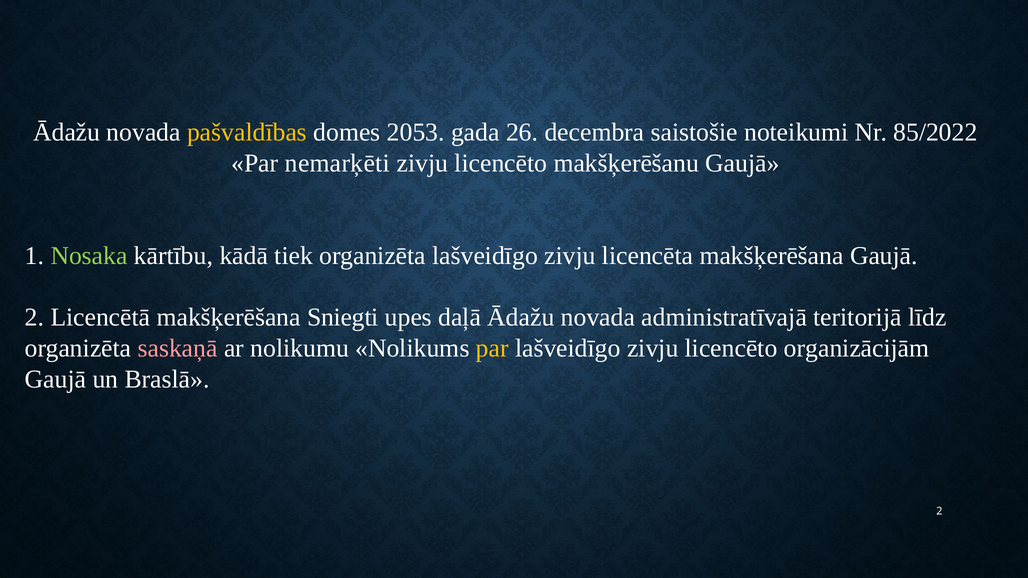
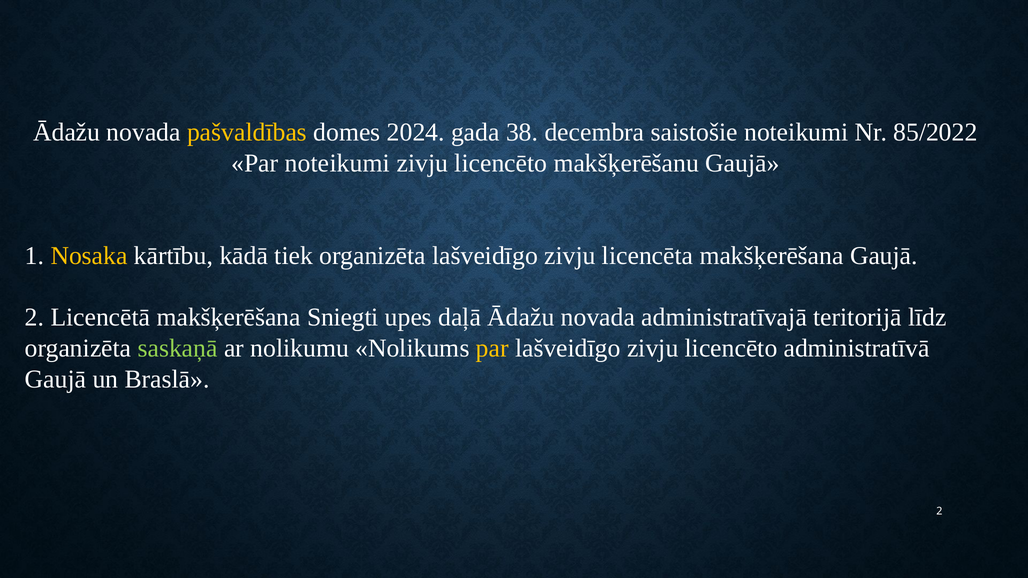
2053: 2053 -> 2024 (416, 133)
26: 26 -> 38 (522, 133)
Par nemarķēti: nemarķēti -> noteikumi (337, 163)
Nosaka colour: light green -> yellow (89, 256)
saskaņā colour: pink -> light green (178, 348)
organizācijām: organizācijām -> administratīvā (857, 348)
